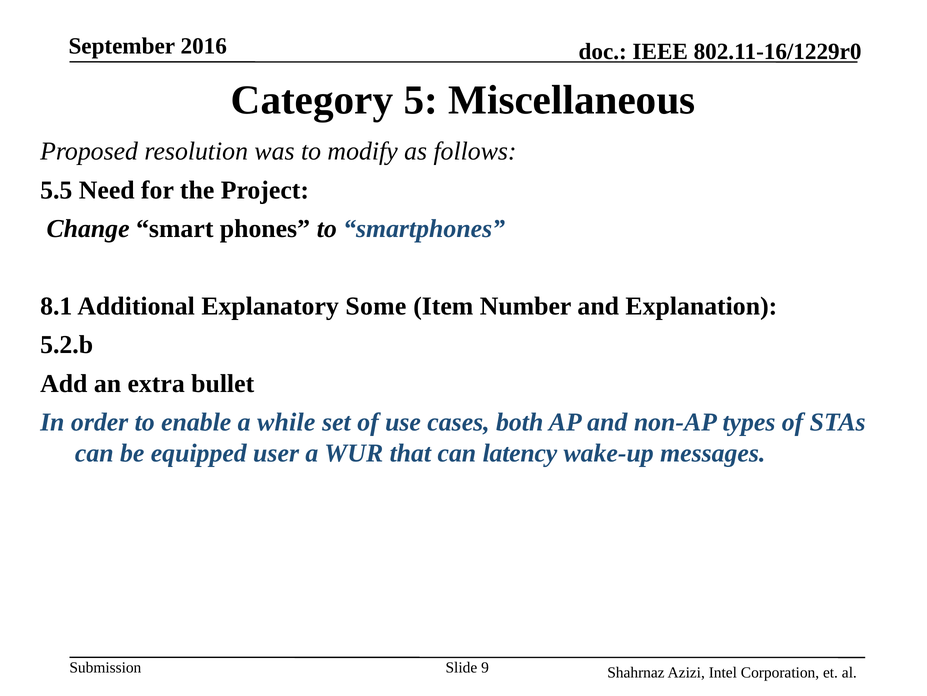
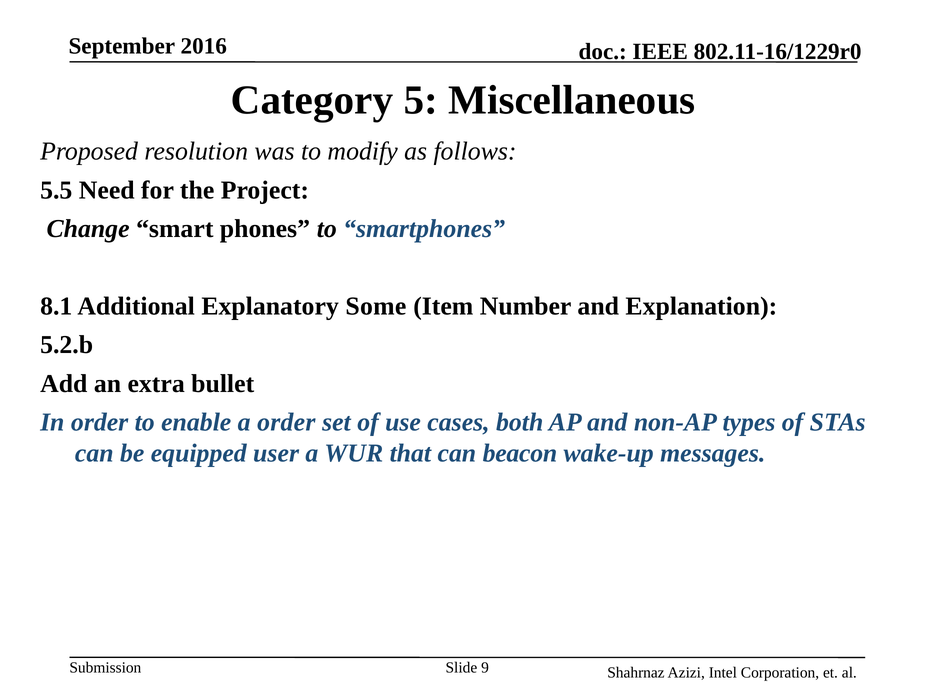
a while: while -> order (286, 422)
latency: latency -> beacon (520, 453)
